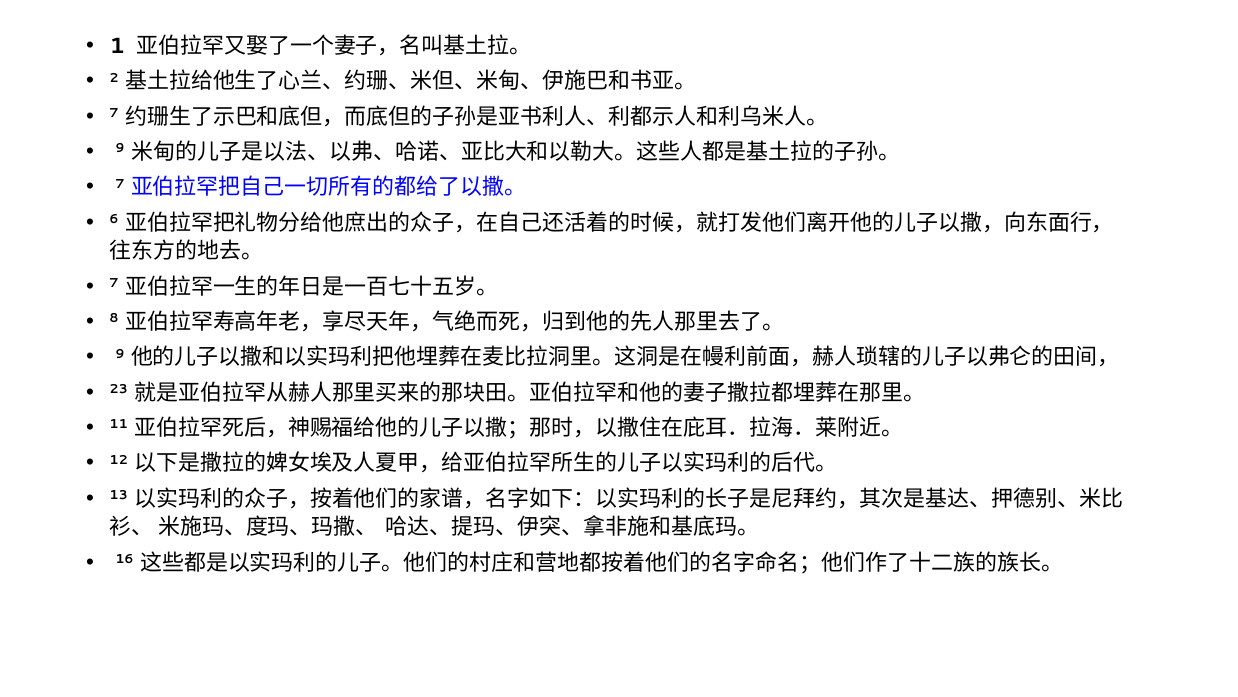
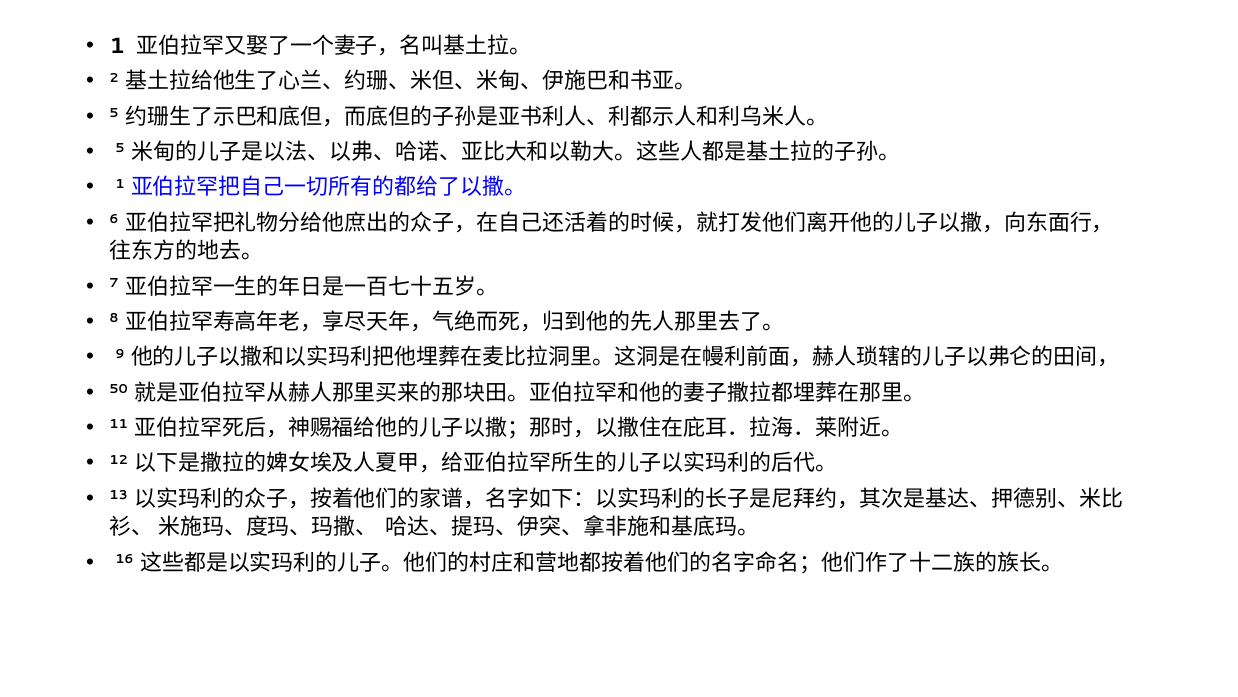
7: 7 -> 5 (114, 113)
9: 9 -> 5 (120, 149)
7: 7 -> 1 (120, 184)
23: 23 -> 50 (119, 389)
